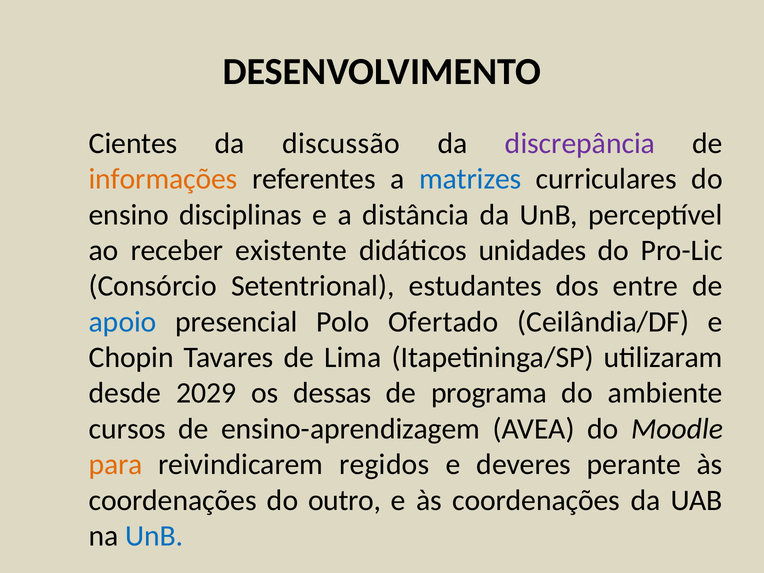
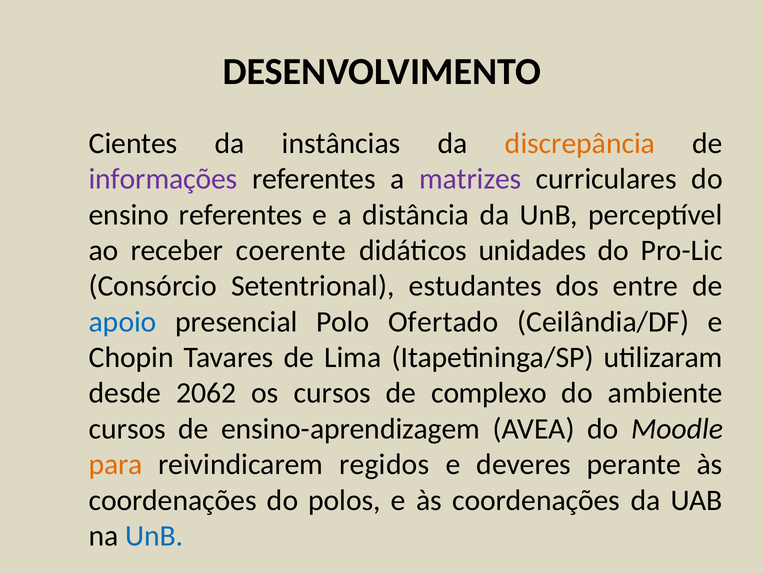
discussão: discussão -> instâncias (341, 143)
discrepância colour: purple -> orange (580, 143)
informações colour: orange -> purple (163, 179)
matrizes colour: blue -> purple (470, 179)
ensino disciplinas: disciplinas -> referentes (241, 215)
existente: existente -> coerente (291, 250)
2029: 2029 -> 2062 (206, 393)
os dessas: dessas -> cursos (332, 393)
programa: programa -> complexo (489, 393)
outro: outro -> polos (345, 500)
